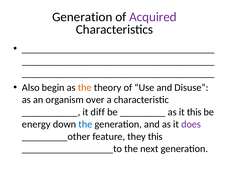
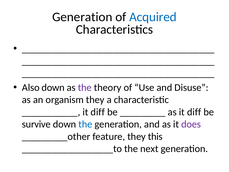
Acquired colour: purple -> blue (153, 17)
Also begin: begin -> down (53, 87)
the colour: orange -> purple (85, 87)
organism over: over -> they (95, 100)
as it this: this -> diff (194, 112)
energy: energy -> survive (36, 124)
